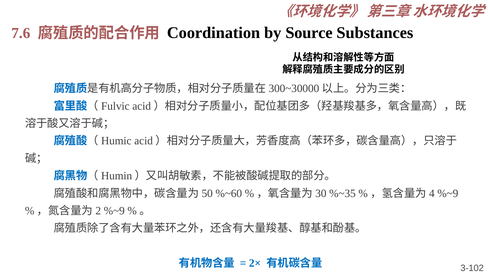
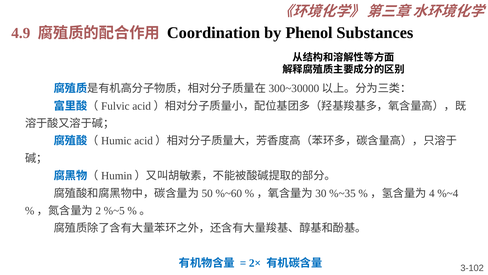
7.6: 7.6 -> 4.9 (21, 33)
Source: Source -> Phenol (309, 33)
%~9: %~9 -> %~4 (448, 193)
%~9: %~9 -> %~5 (114, 210)
